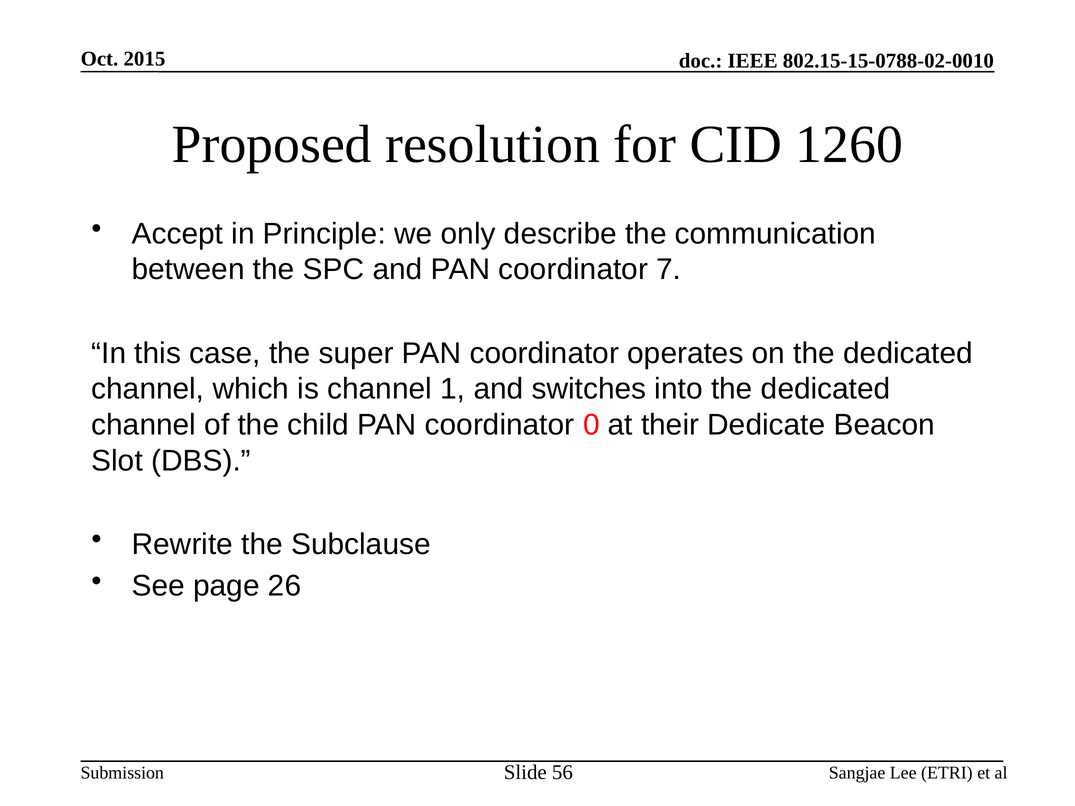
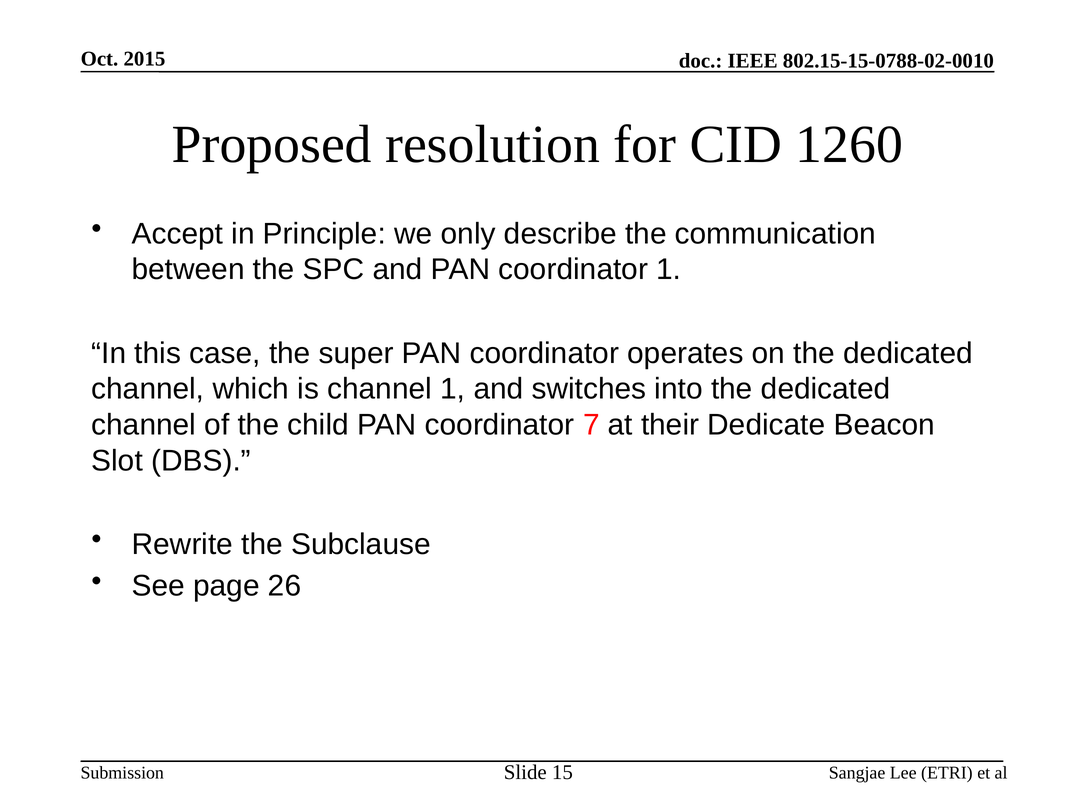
coordinator 7: 7 -> 1 (669, 270)
0: 0 -> 7 (591, 425)
56: 56 -> 15 (562, 773)
